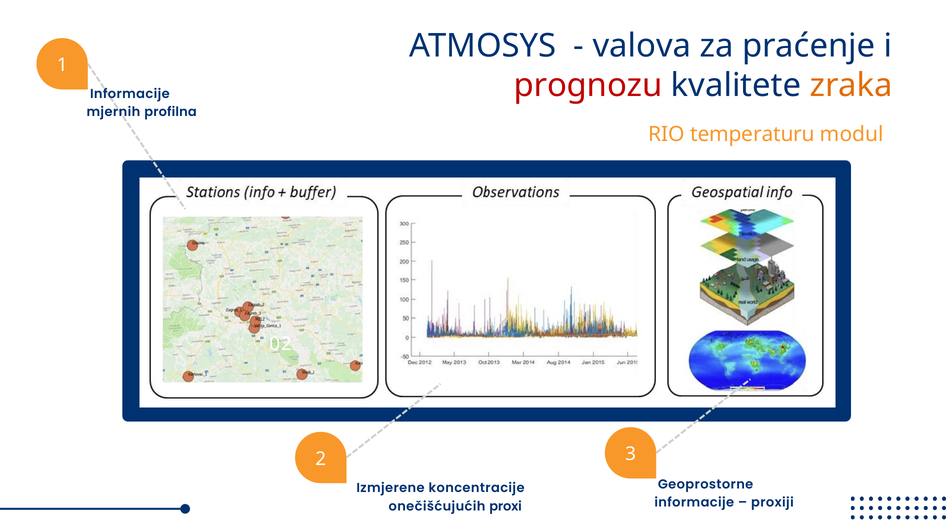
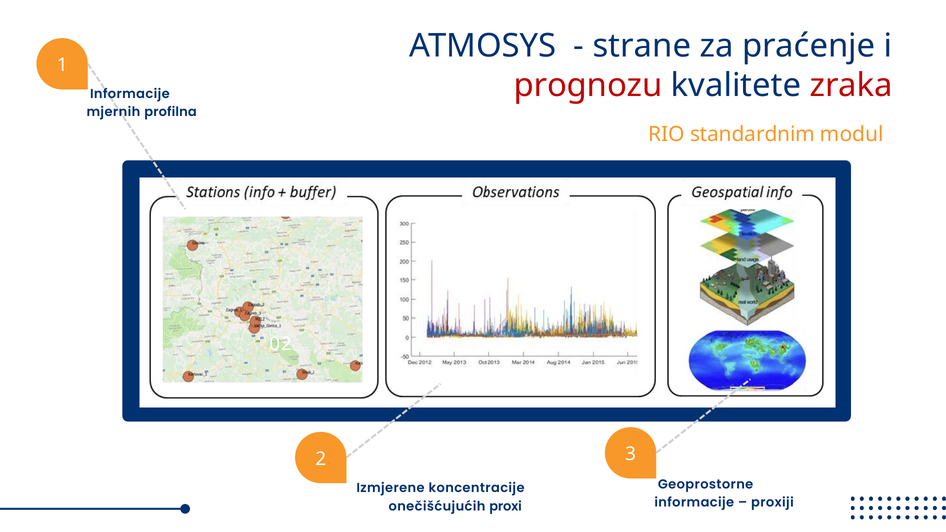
valova: valova -> strane (642, 46)
zraka colour: orange -> red (851, 85)
temperaturu: temperaturu -> standardnim (753, 134)
